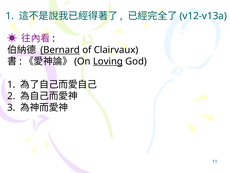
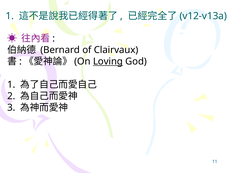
Bernard underline: present -> none (60, 50)
